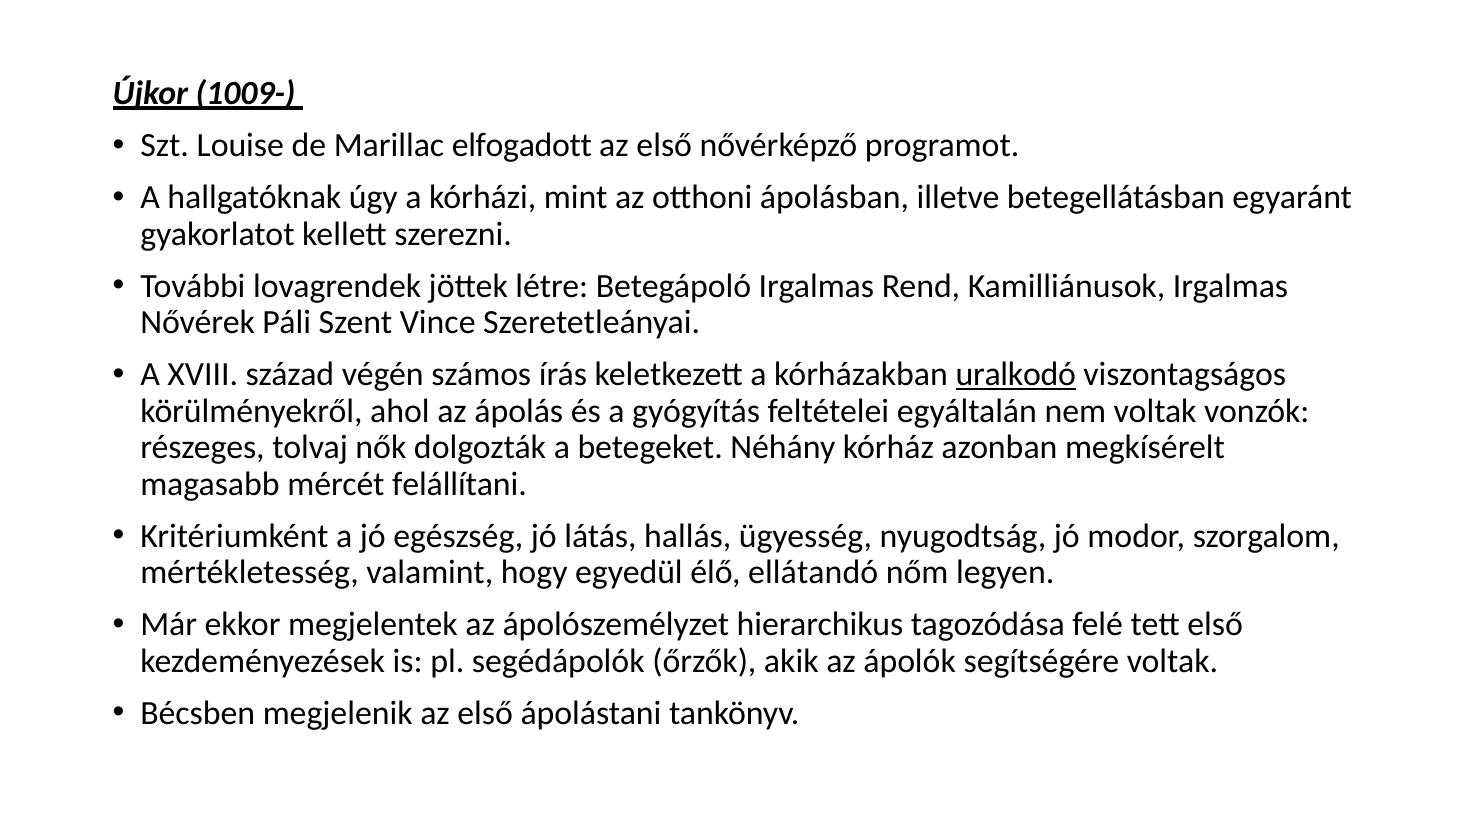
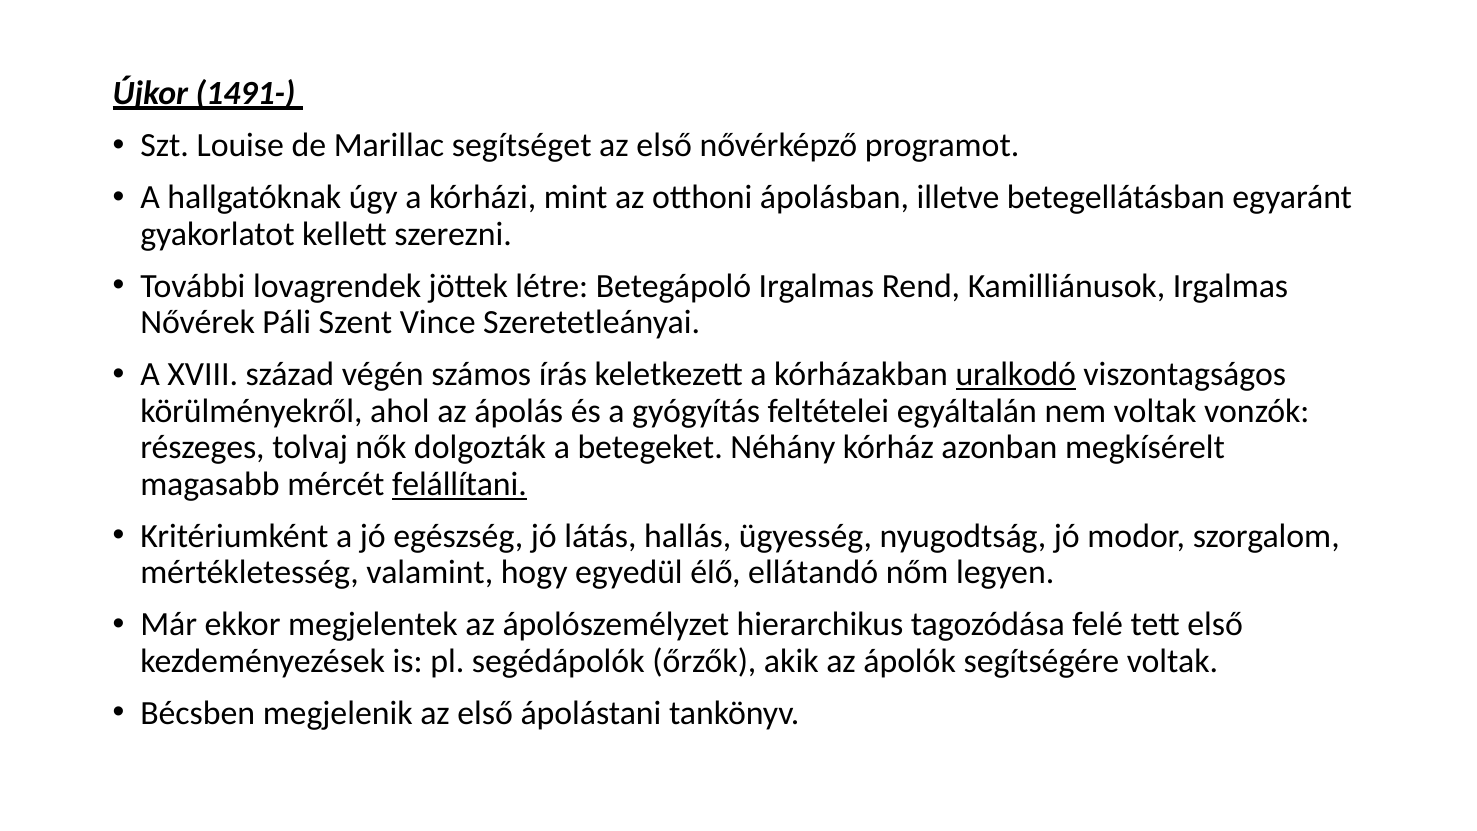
1009-: 1009- -> 1491- (246, 93)
elfogadott: elfogadott -> segítséget (522, 145)
felállítani underline: none -> present (459, 484)
